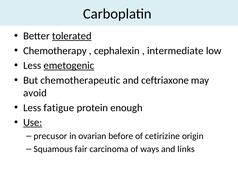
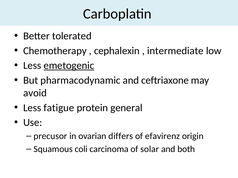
tolerated underline: present -> none (72, 36)
chemotherapeutic: chemotherapeutic -> pharmacodynamic (80, 80)
enough: enough -> general (126, 108)
Use underline: present -> none (33, 123)
before: before -> differs (121, 136)
cetirizine: cetirizine -> efavirenz (162, 136)
fair: fair -> coli (81, 149)
ways: ways -> solar (150, 149)
links: links -> both (186, 149)
